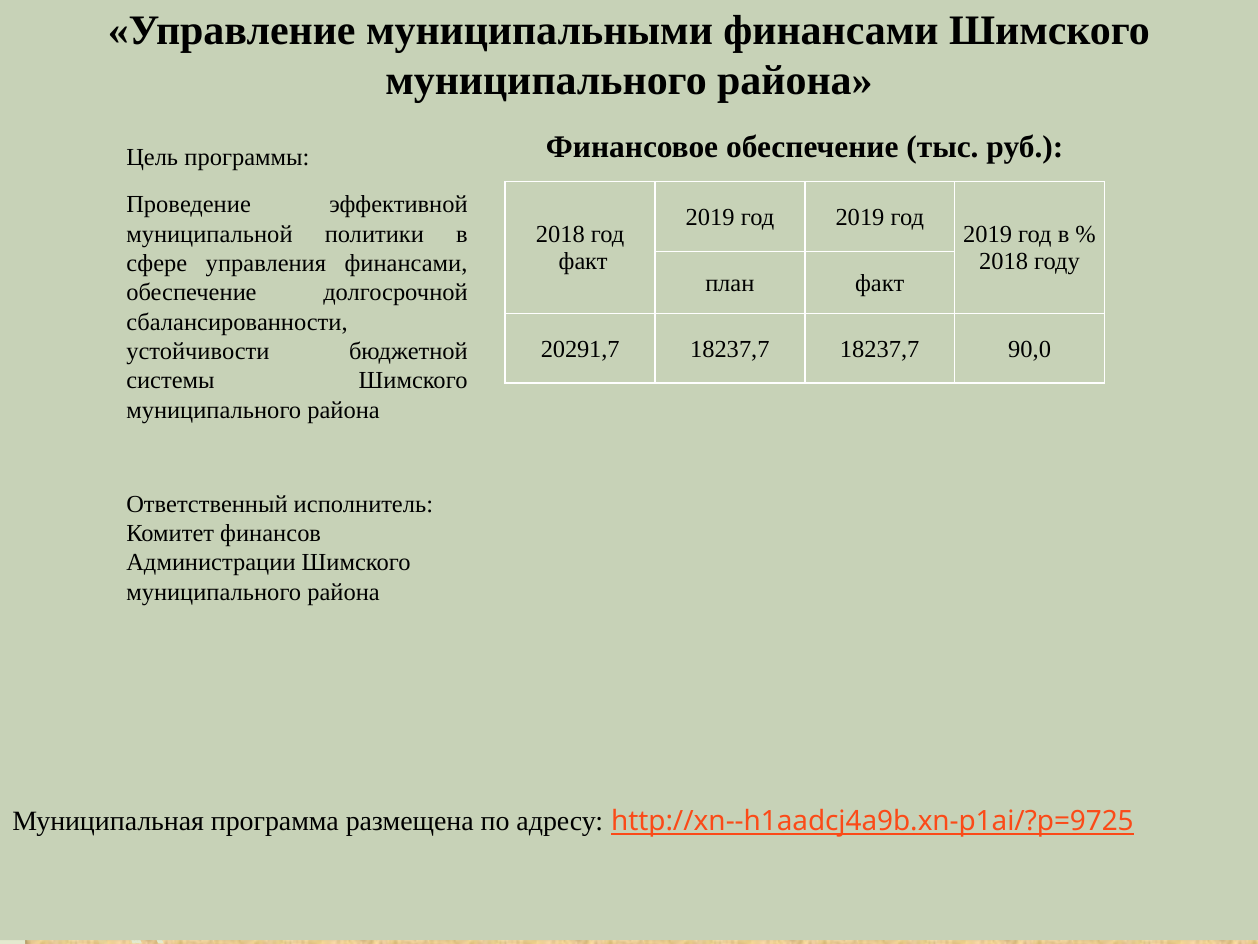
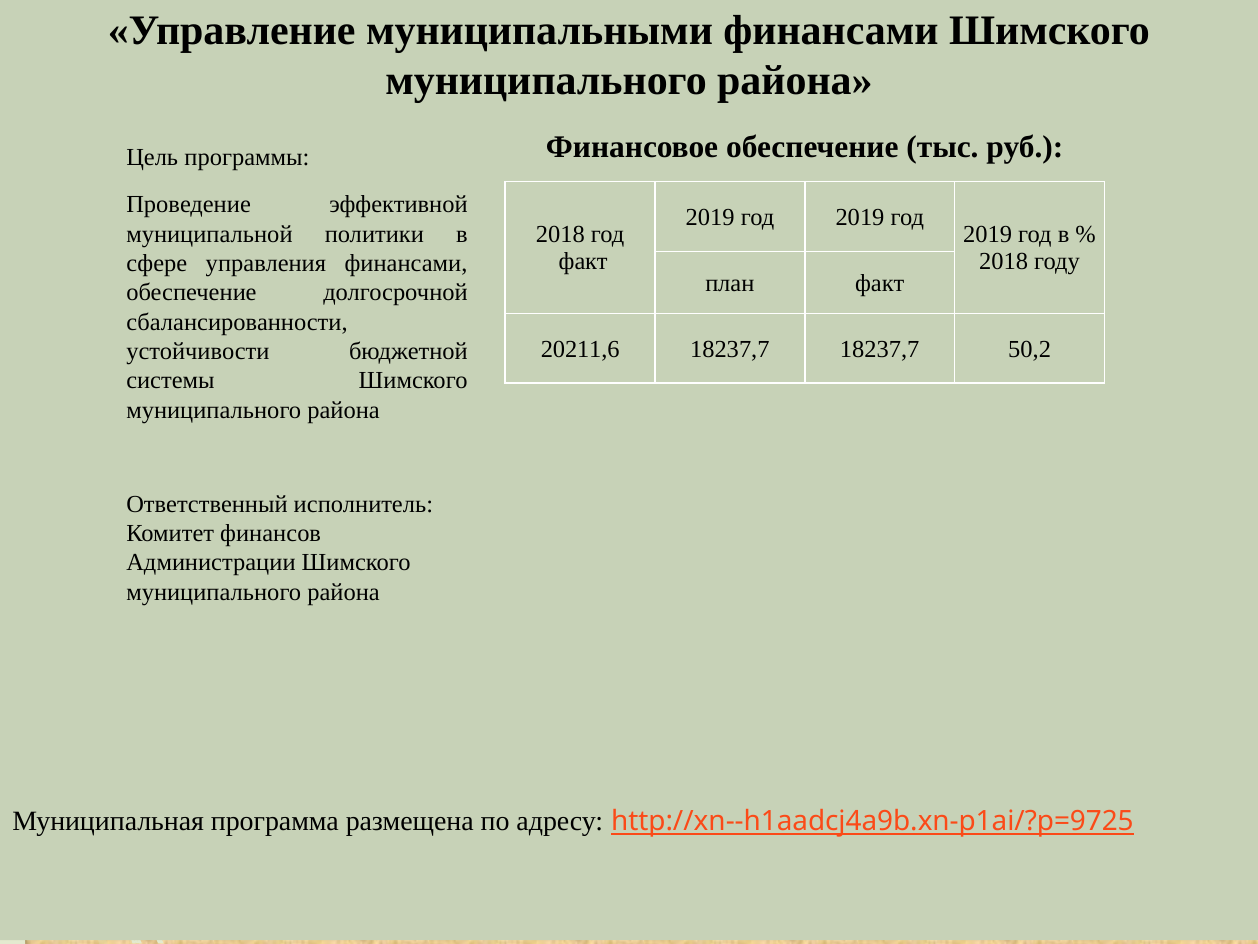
20291,7: 20291,7 -> 20211,6 (580, 349)
90,0: 90,0 -> 50,2 (1030, 349)
